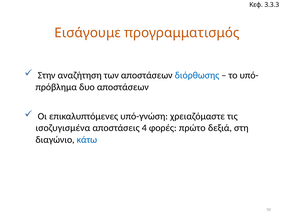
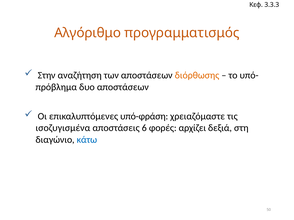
Εισάγουμε: Εισάγουμε -> Αλγόριθμο (88, 33)
διόρθωσης colour: blue -> orange (197, 75)
υπό-γνώση: υπό-γνώση -> υπό-φράση (144, 116)
4: 4 -> 6 (144, 128)
πρώτο: πρώτο -> αρχίζει (192, 128)
